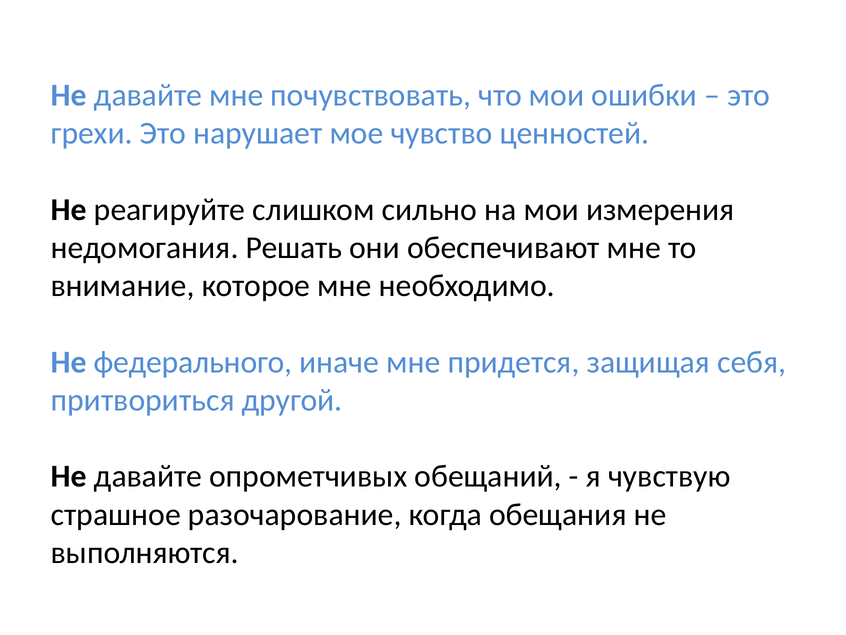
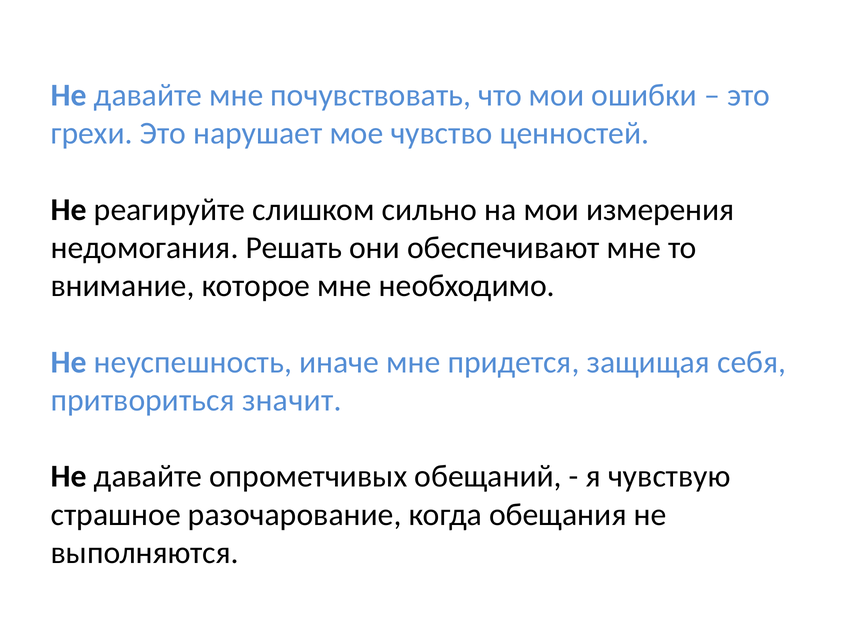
федерального: федерального -> неуспешность (193, 362)
другой: другой -> значит (292, 400)
